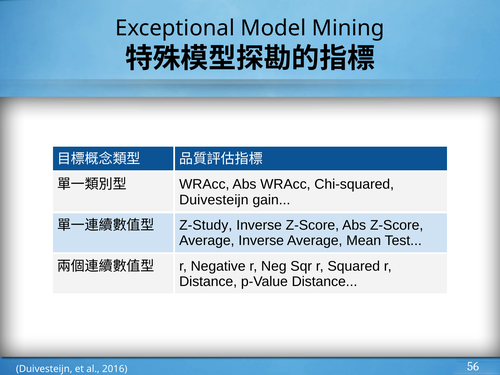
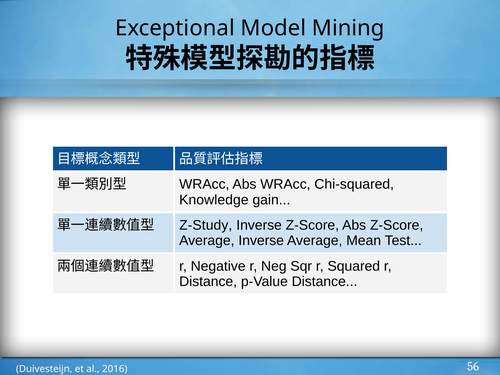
Duivesteijn: Duivesteijn -> Knowledge (214, 200)
